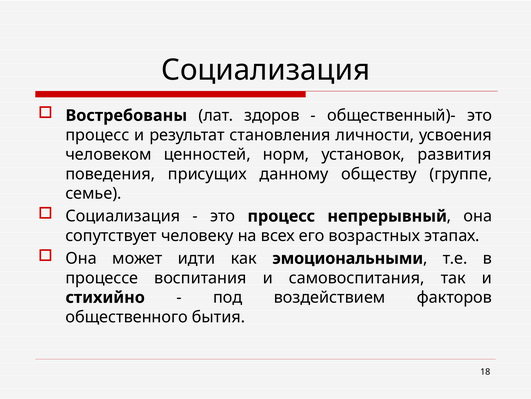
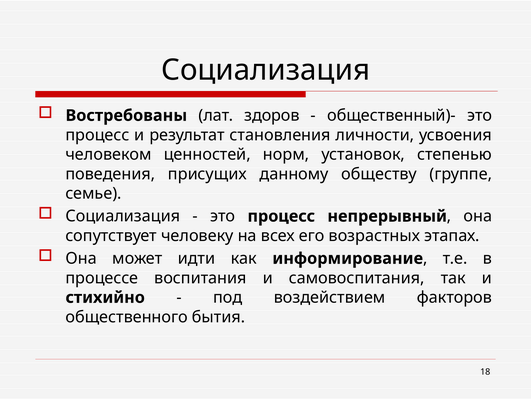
развития: развития -> степенью (455, 154)
эмоциональными: эмоциональными -> информирование (348, 258)
